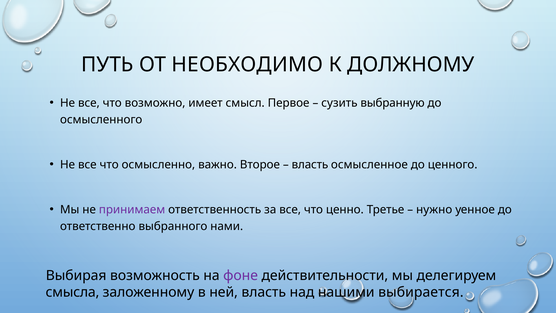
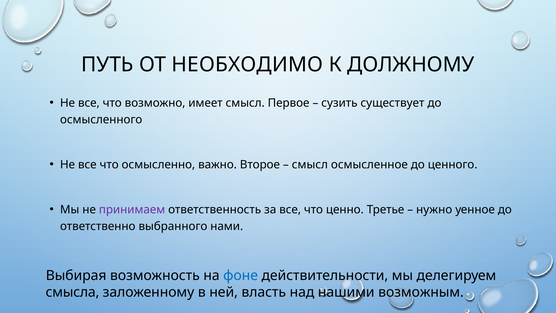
выбранную: выбранную -> существует (392, 103)
власть: власть -> смысл (310, 165)
фоне colour: purple -> blue (241, 275)
выбирается: выбирается -> возможным (421, 292)
